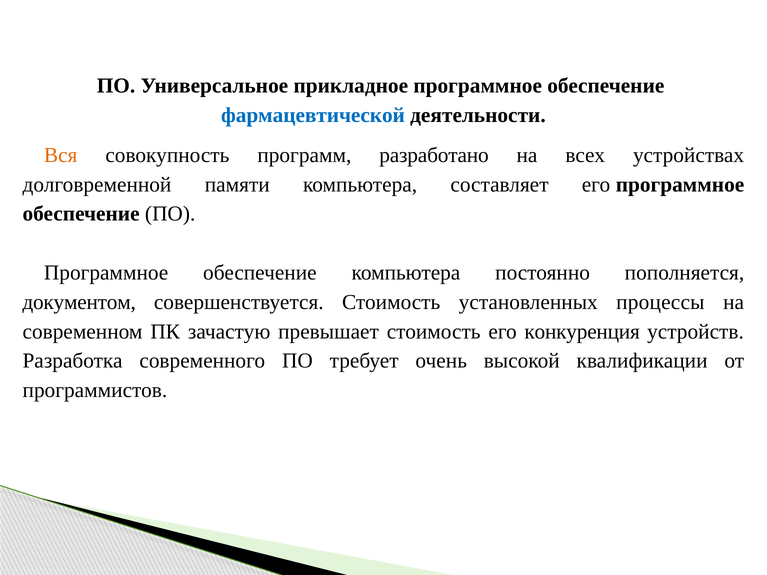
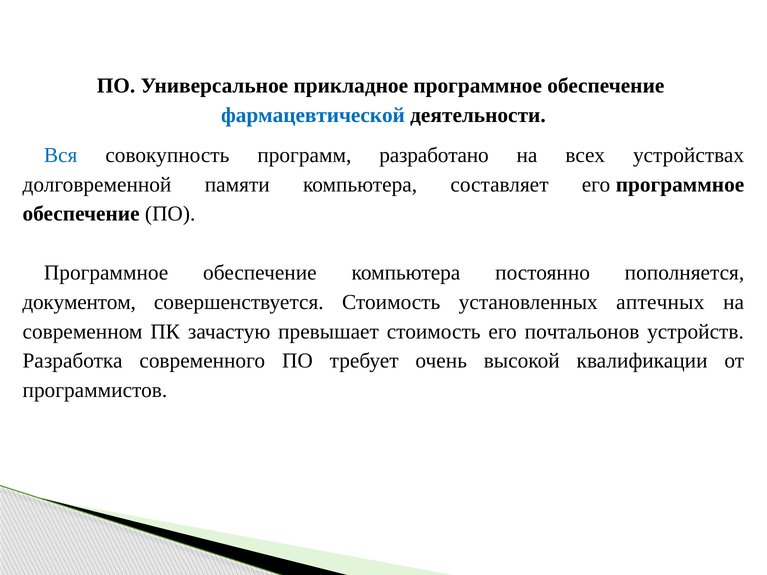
Вся colour: orange -> blue (61, 155)
процессы: процессы -> аптечных (660, 302)
конкуренция: конкуренция -> почтальонов (582, 332)
